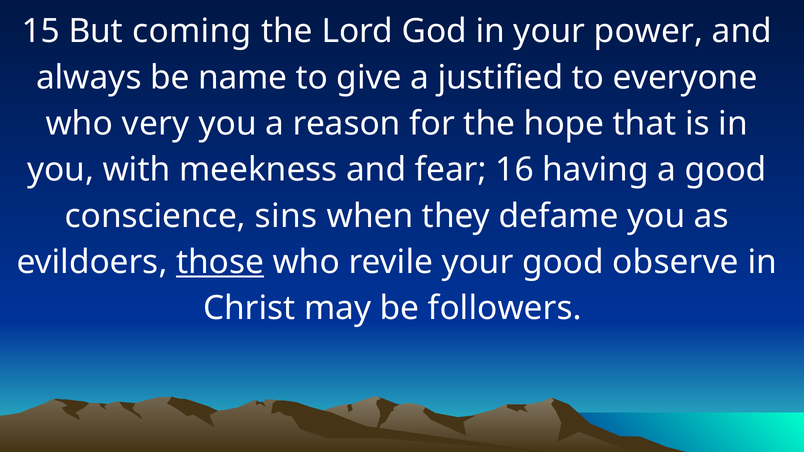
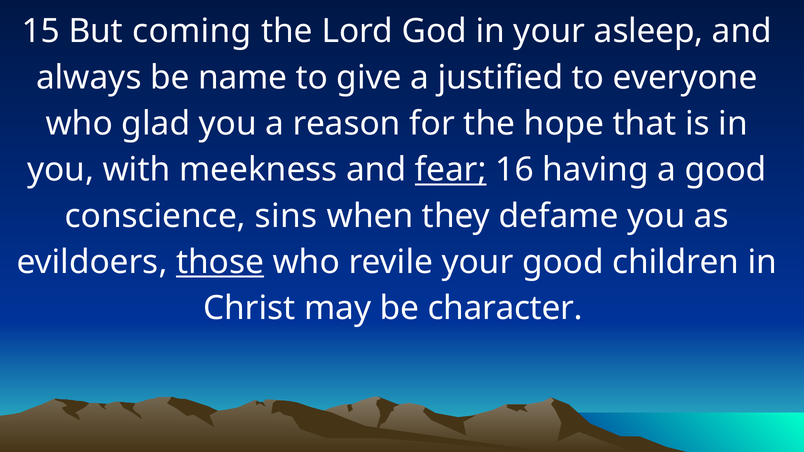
power: power -> asleep (649, 31)
very: very -> glad (156, 124)
fear underline: none -> present (451, 170)
observe: observe -> children (676, 262)
followers: followers -> character (505, 309)
